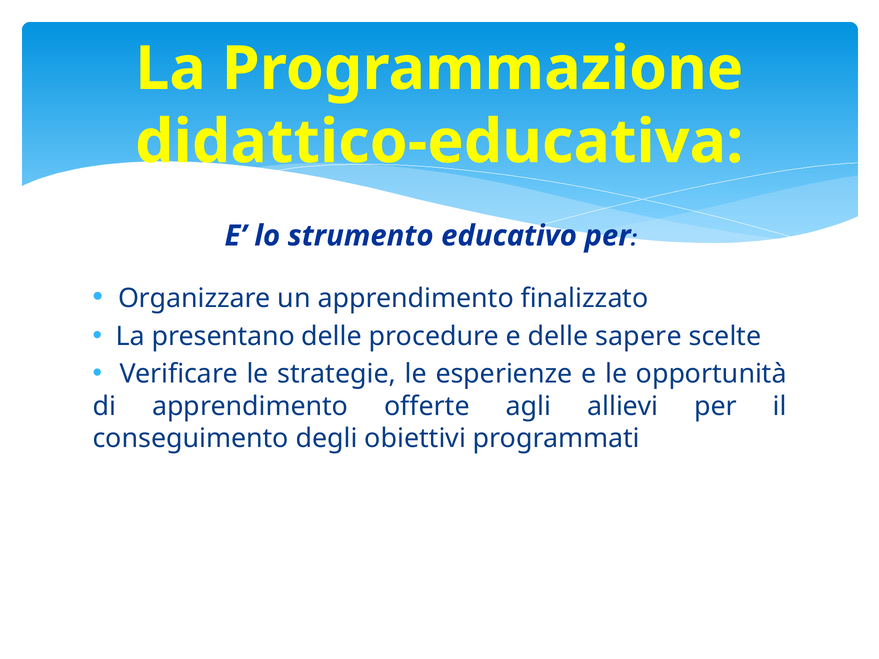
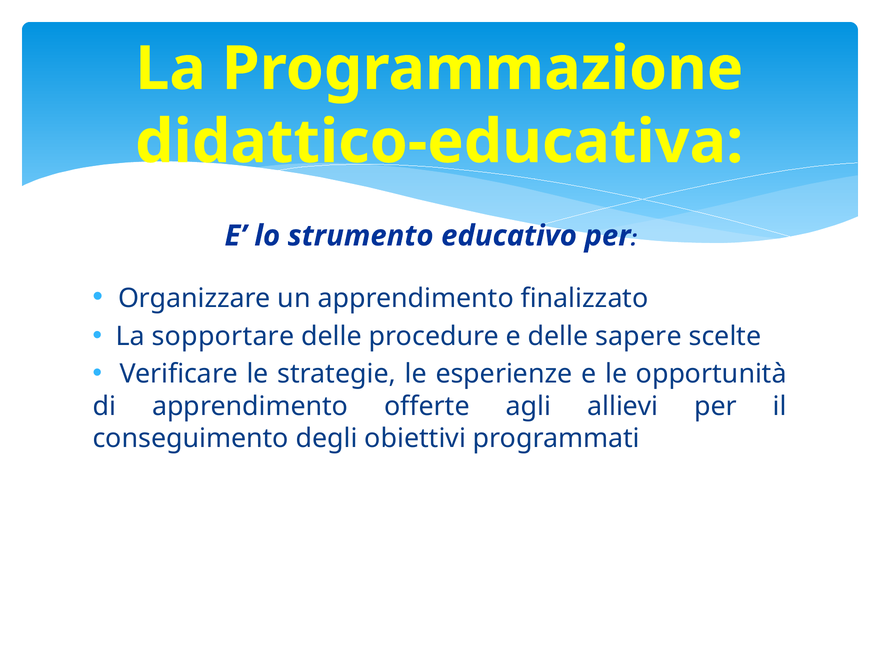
presentano: presentano -> sopportare (223, 337)
